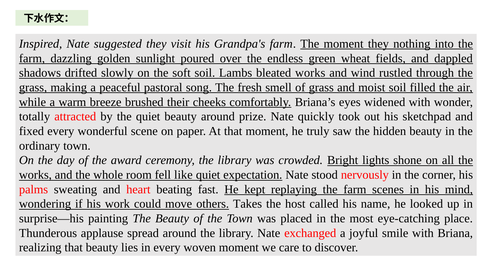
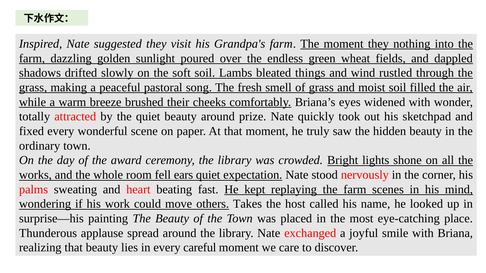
bleated works: works -> things (310, 73)
like: like -> ears (183, 175)
woven: woven -> careful (200, 248)
